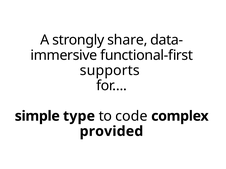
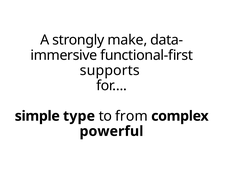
share: share -> make (127, 40)
code: code -> from (131, 116)
provided: provided -> powerful (111, 132)
